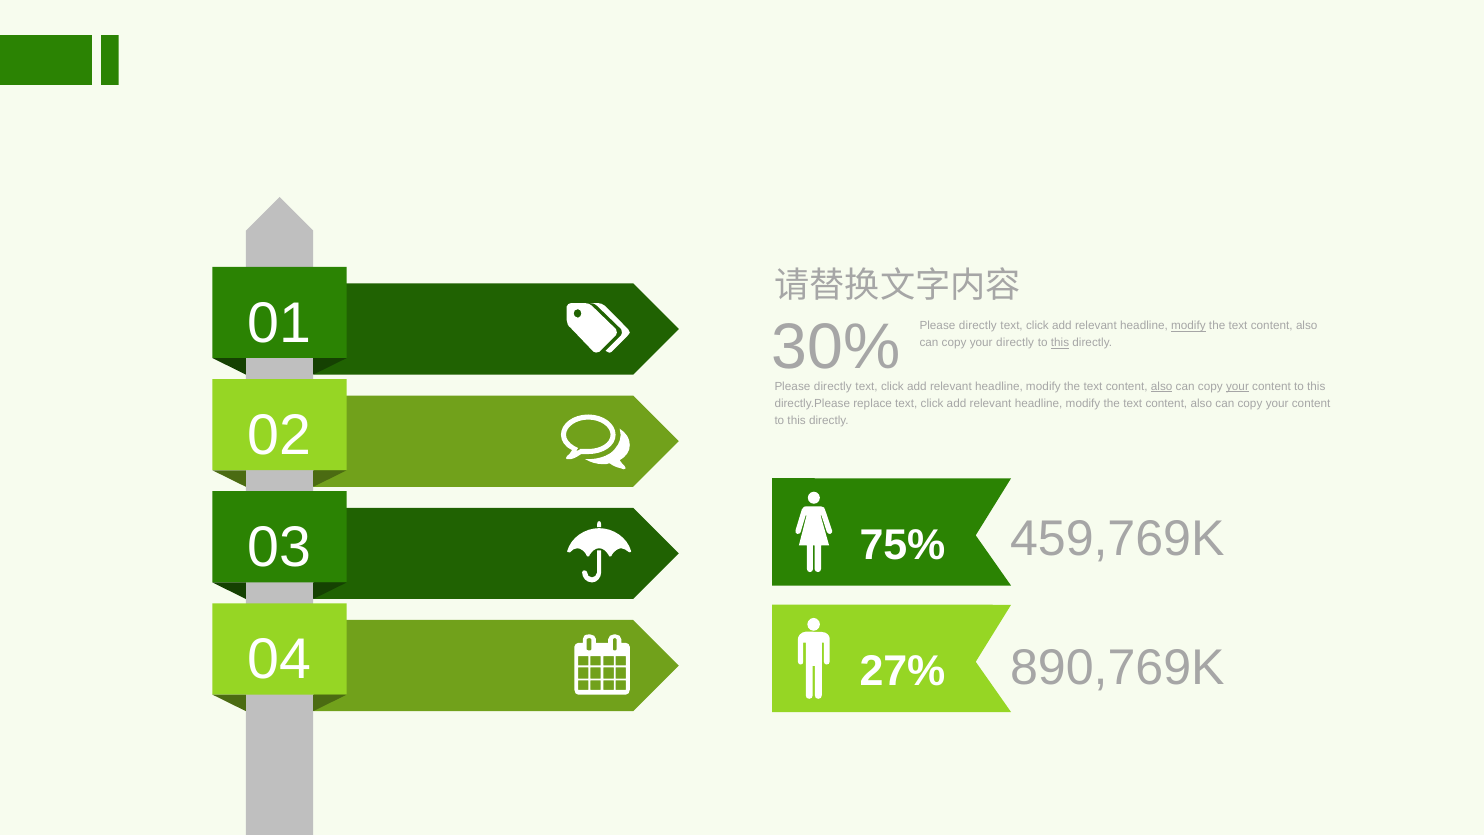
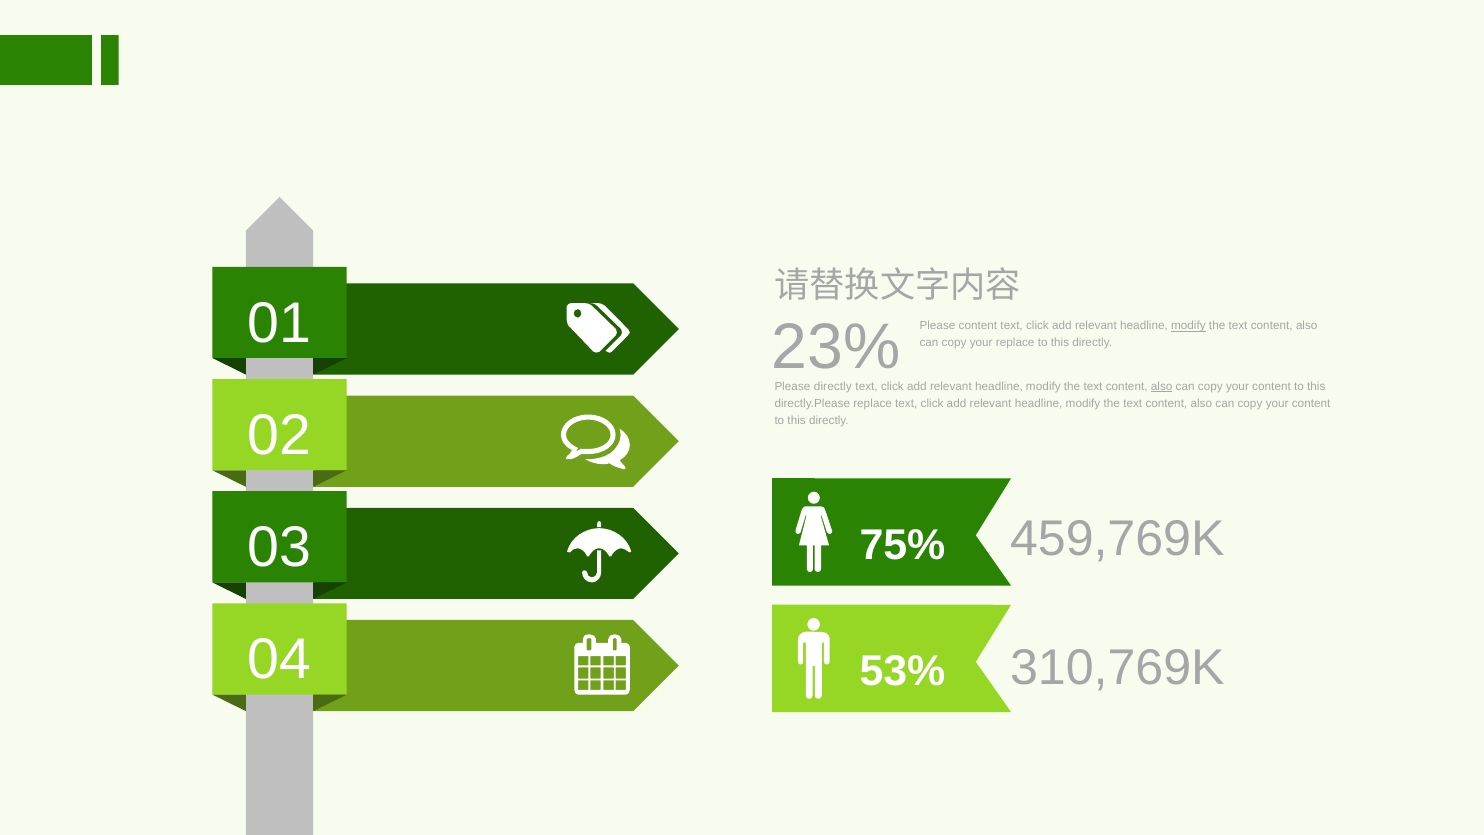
30%: 30% -> 23% (836, 347)
directly: directly -> content (978, 326)
your directly: directly -> replace (1015, 343)
this underline: present -> none (1060, 343)
your underline: present -> none (1237, 387)
890,769K: 890,769K -> 310,769K (1117, 668)
27%: 27% -> 53% (902, 671)
